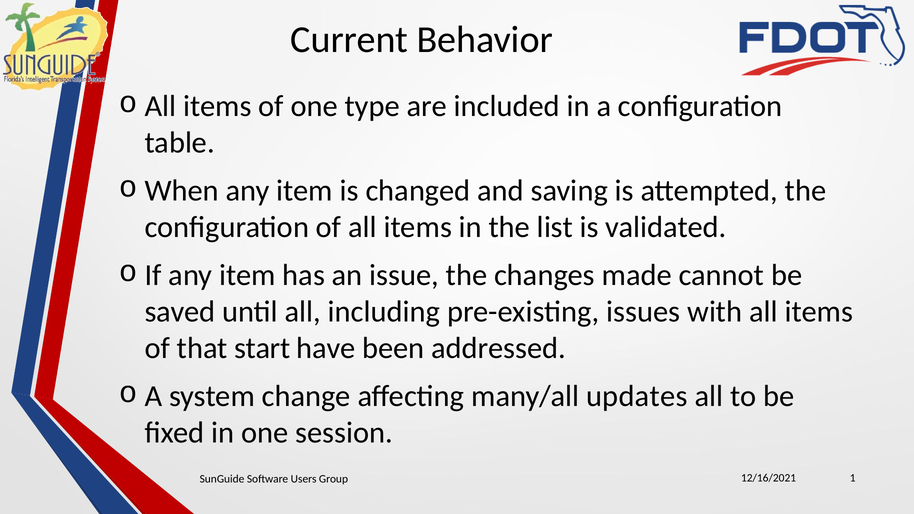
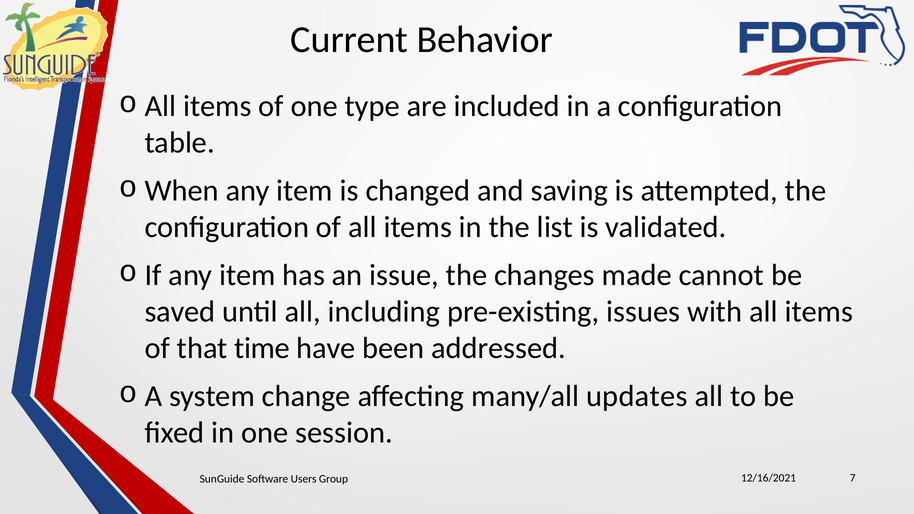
start: start -> time (262, 348)
1: 1 -> 7 (853, 478)
